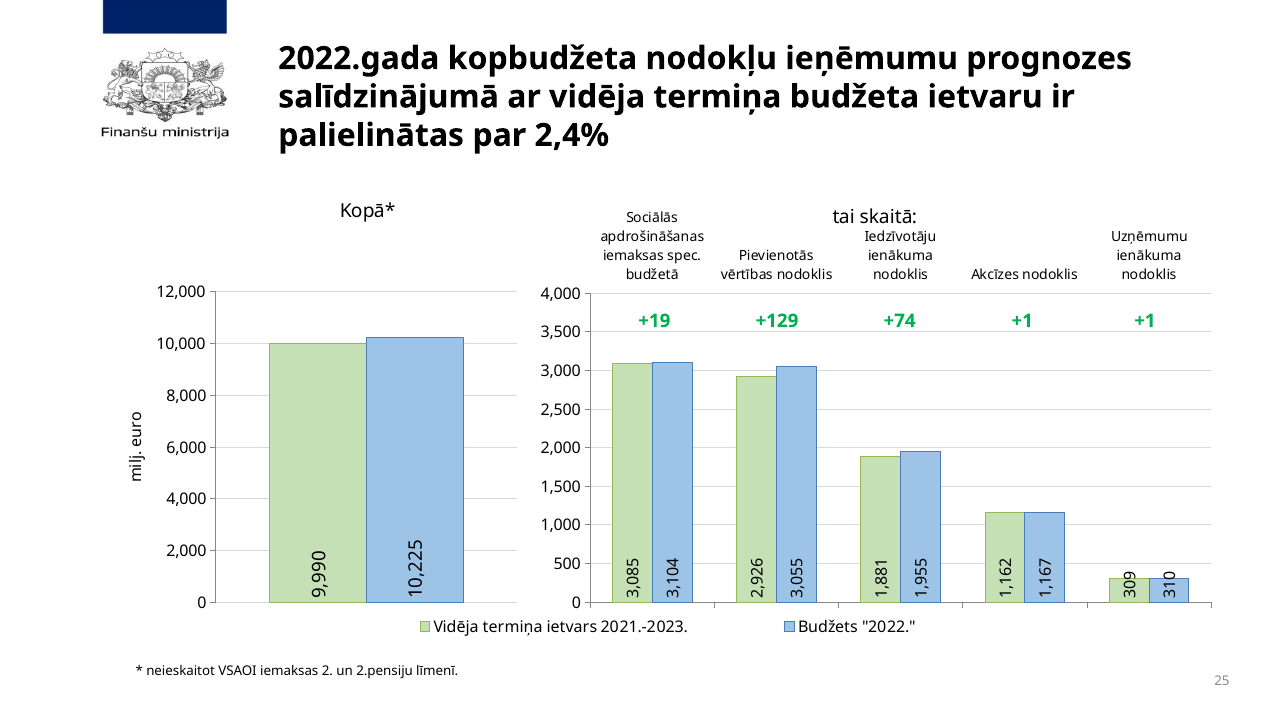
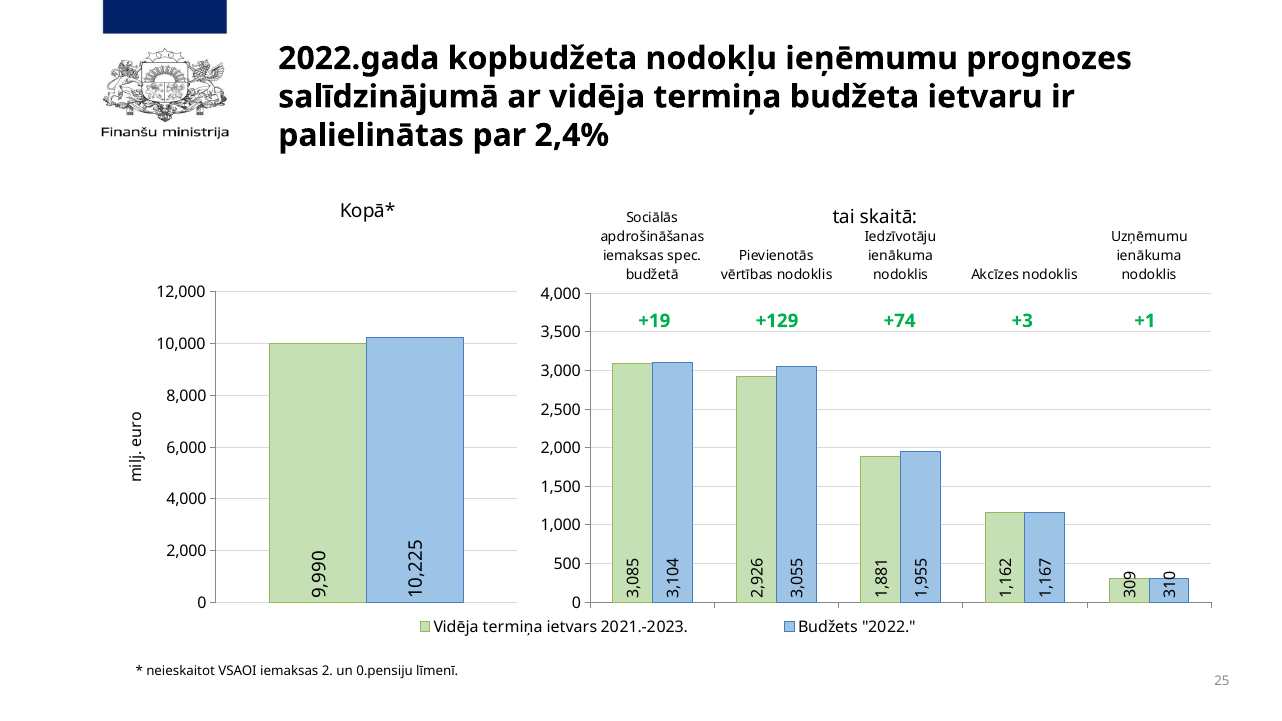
+74 +1: +1 -> +3 (1022, 321)
2.pensiju: 2.pensiju -> 0.pensiju (385, 671)
